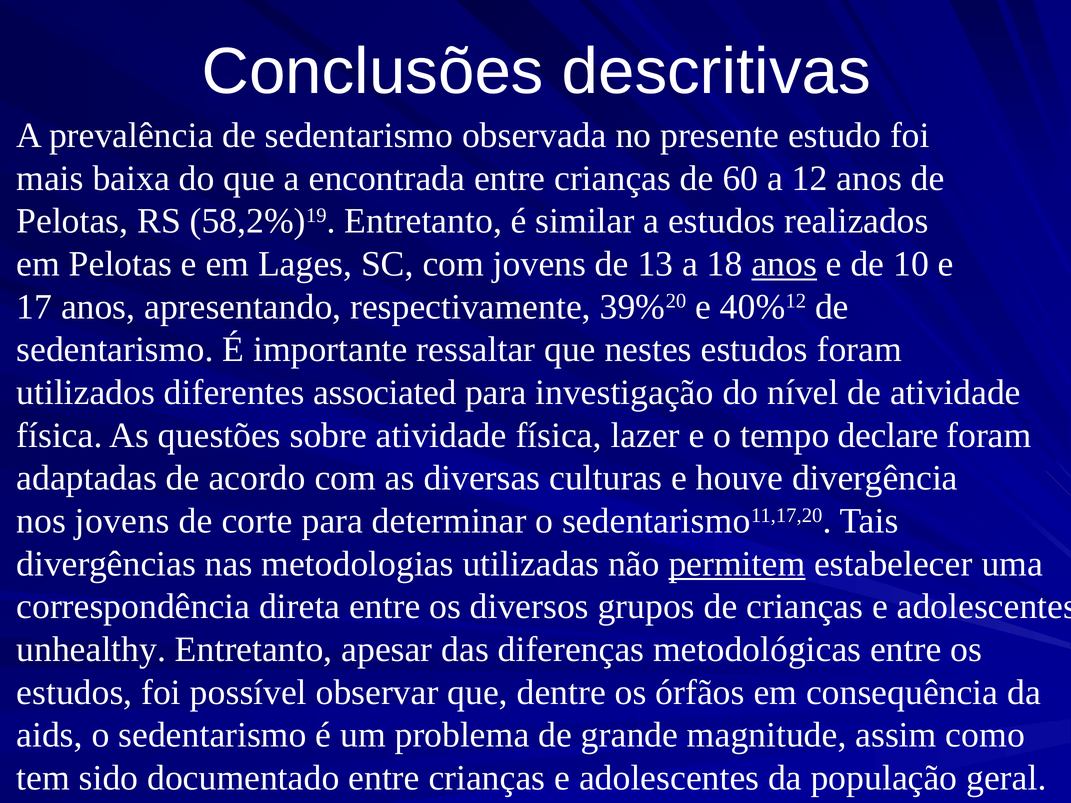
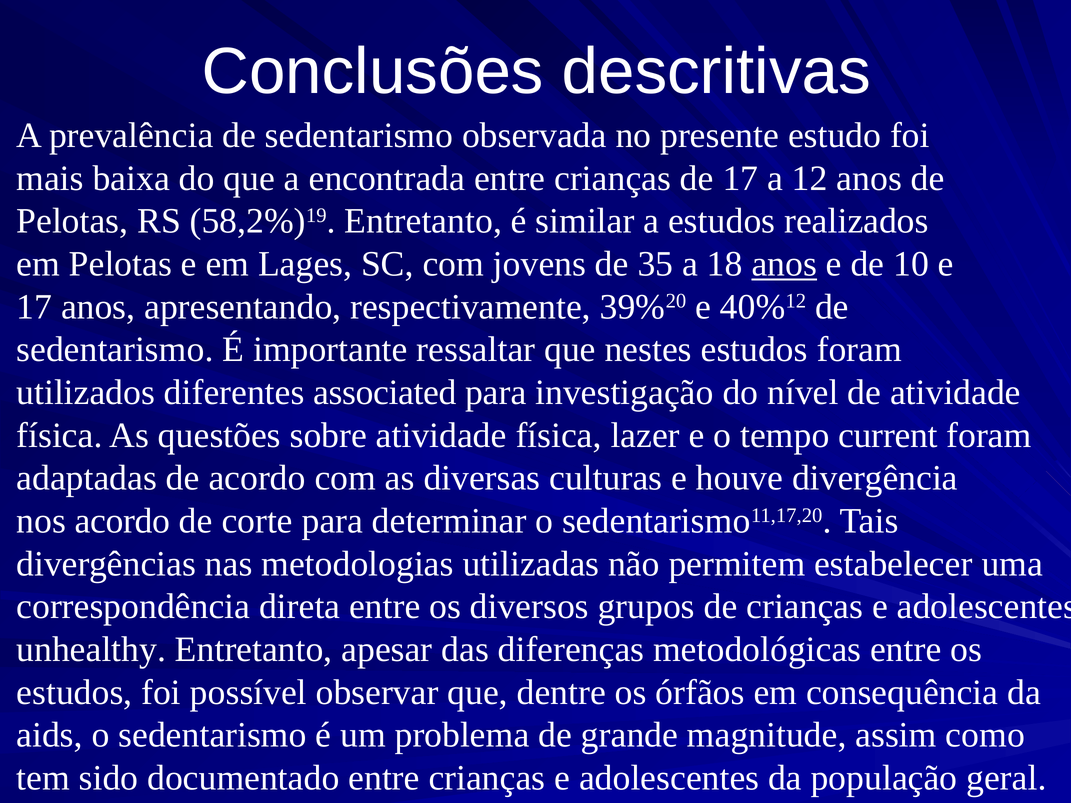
de 60: 60 -> 17 (740, 178)
13: 13 -> 35 (655, 264)
declare: declare -> current (888, 435)
nos jovens: jovens -> acordo (123, 521)
permitem underline: present -> none (737, 564)
